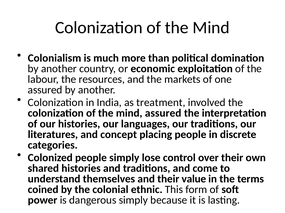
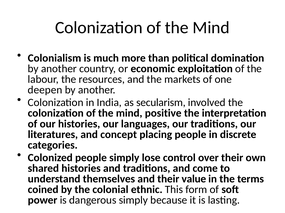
assured: assured -> deepen (45, 90)
treatment: treatment -> secularism (161, 103)
mind assured: assured -> positive (163, 114)
